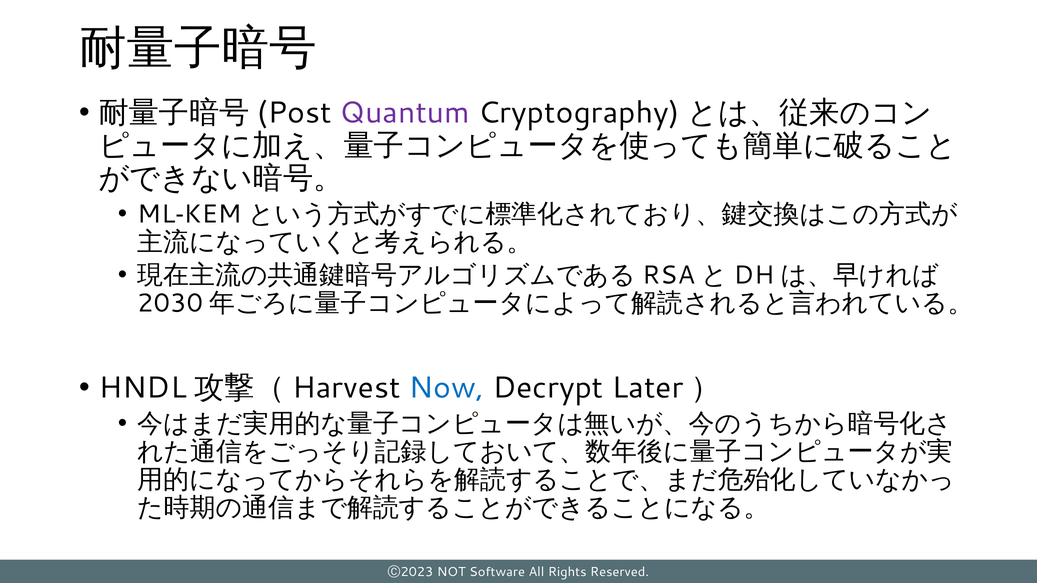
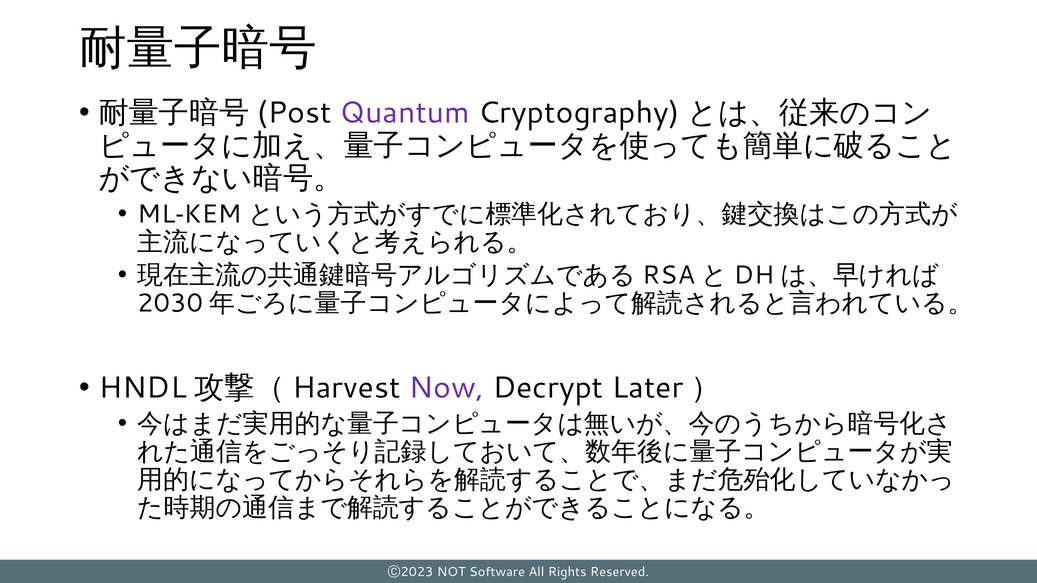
Now colour: blue -> purple (446, 388)
